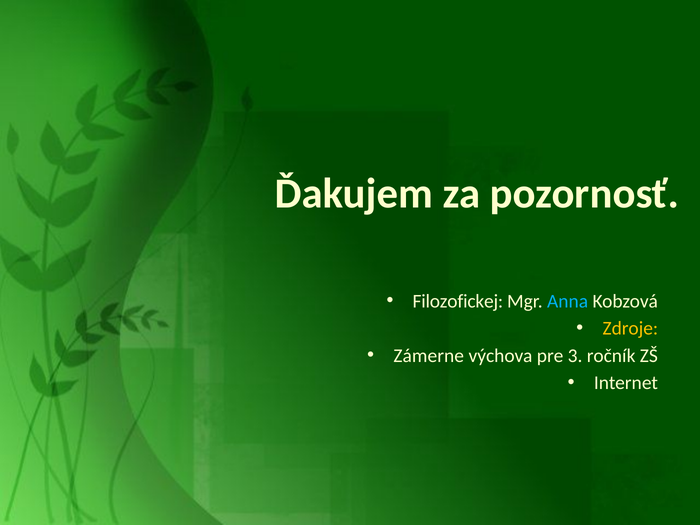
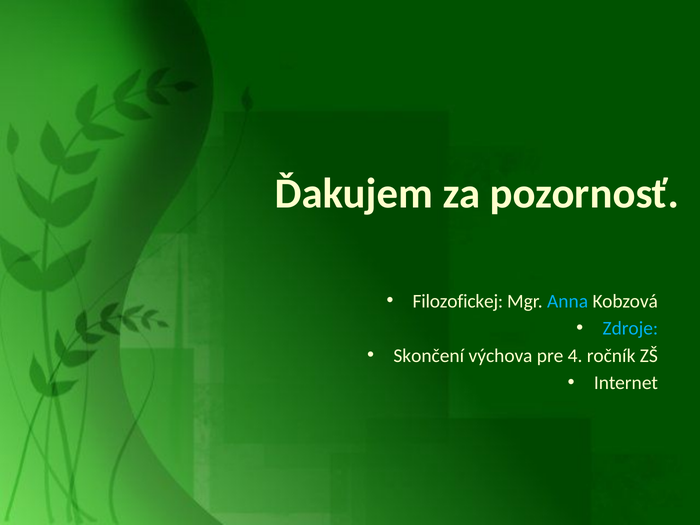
Zdroje colour: yellow -> light blue (630, 328)
Zámerne: Zámerne -> Skončení (429, 356)
3: 3 -> 4 (575, 356)
